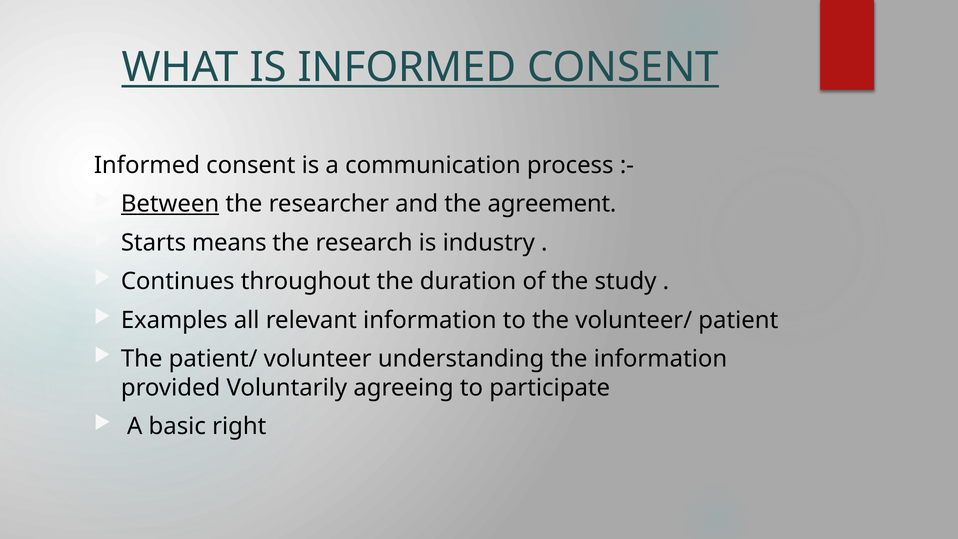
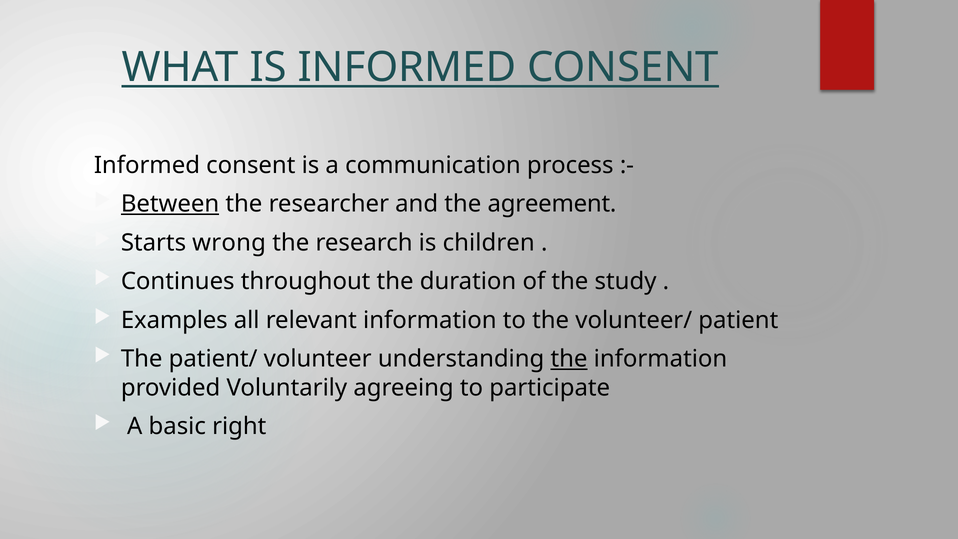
means: means -> wrong (229, 243)
industry: industry -> children (489, 243)
the underline: none -> present (569, 359)
